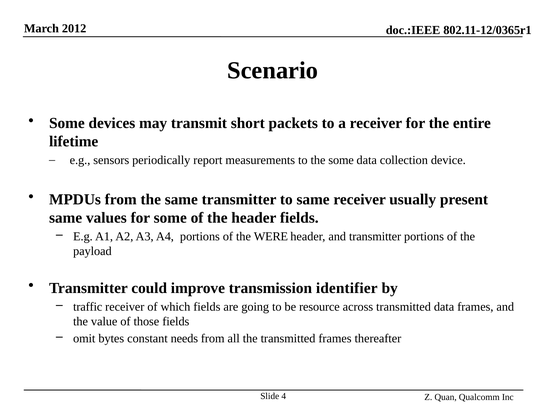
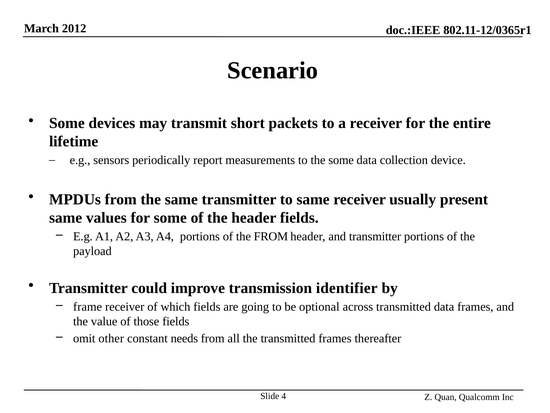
the WERE: WERE -> FROM (271, 236)
traffic: traffic -> frame (88, 306)
resource: resource -> optional (319, 306)
bytes: bytes -> other (111, 338)
